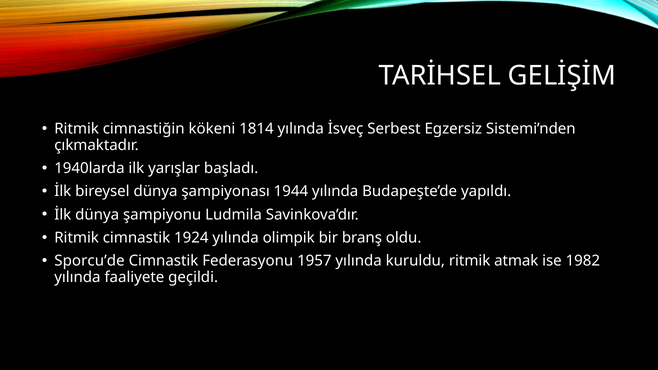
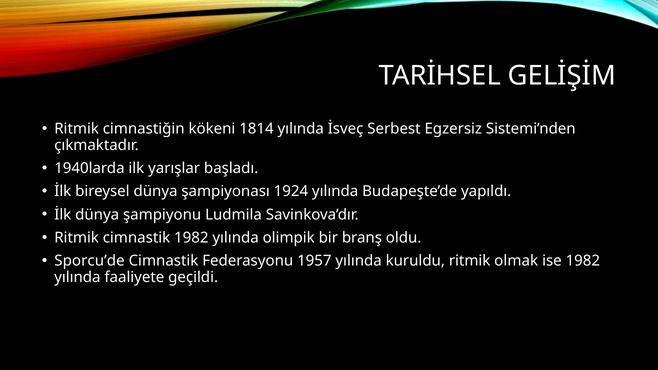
1944: 1944 -> 1924 (291, 192)
cimnastik 1924: 1924 -> 1982 (191, 238)
atmak: atmak -> olmak (516, 261)
